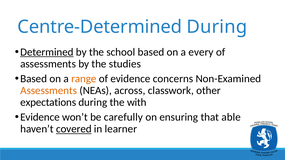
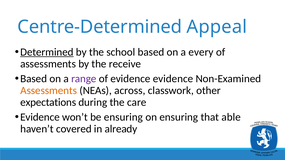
Centre-Determined During: During -> Appeal (217, 27)
studies: studies -> receive (125, 64)
range colour: orange -> purple (84, 79)
evidence concerns: concerns -> evidence (173, 79)
with: with -> care (137, 102)
be carefully: carefully -> ensuring (123, 117)
covered underline: present -> none (74, 129)
learner: learner -> already (121, 129)
